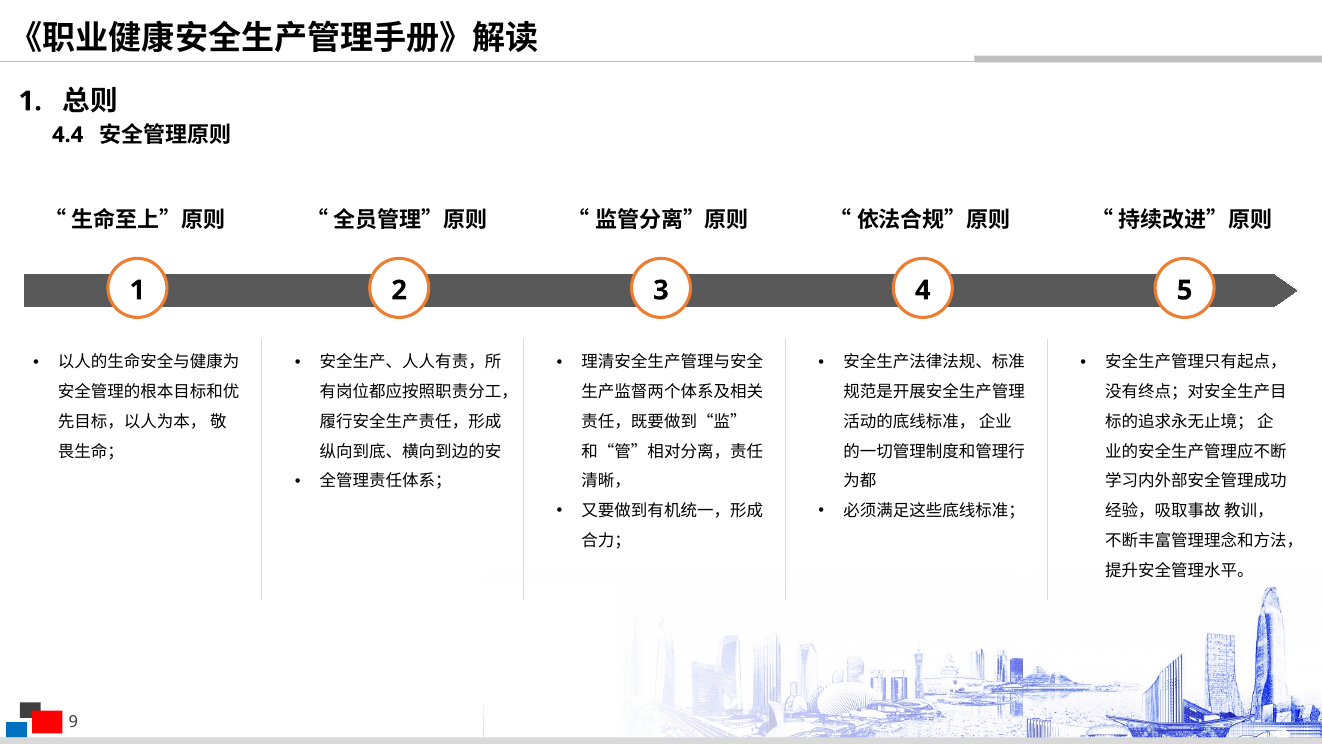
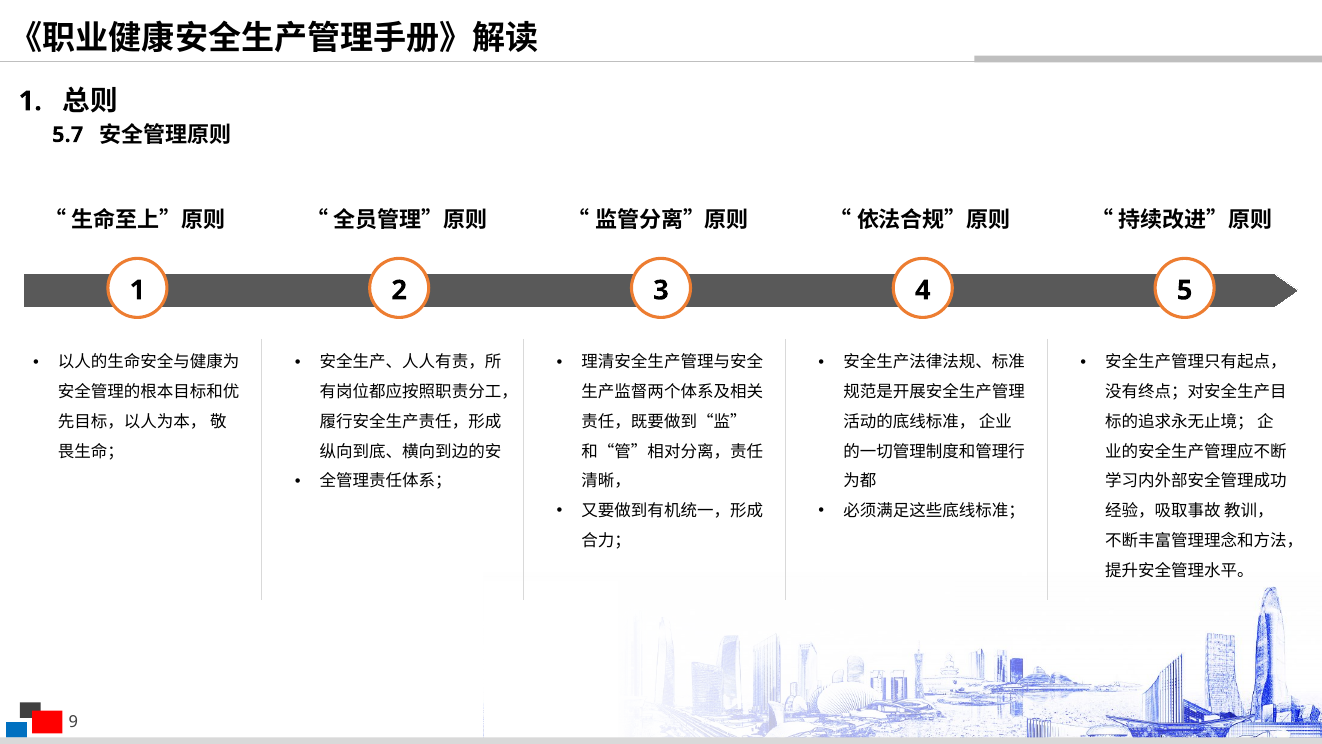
4.4: 4.4 -> 5.7 (68, 135)
